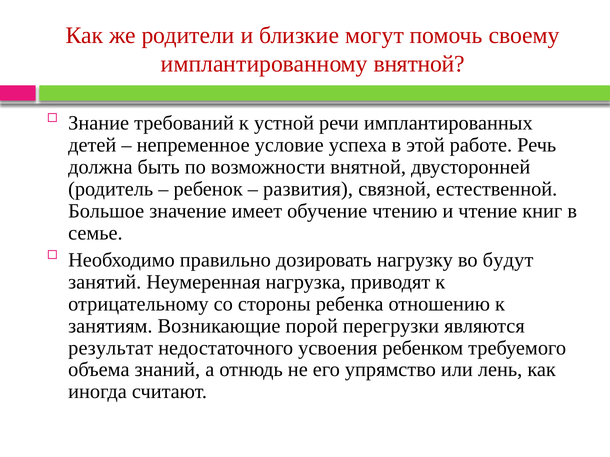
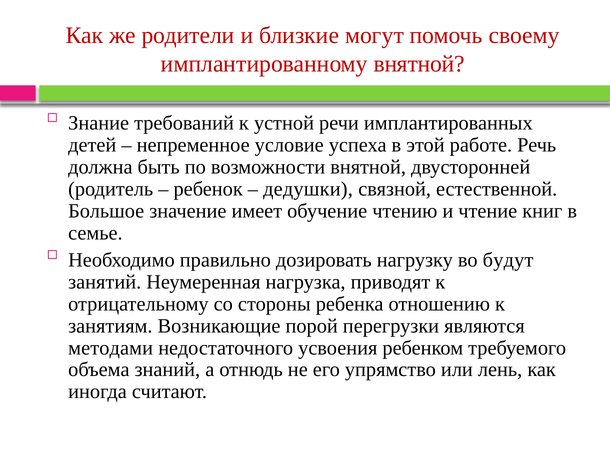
развития: развития -> дедушки (308, 189)
результат: результат -> методами (111, 348)
